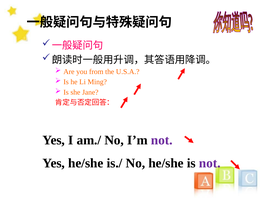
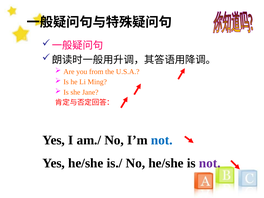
not colour: purple -> blue (162, 140)
